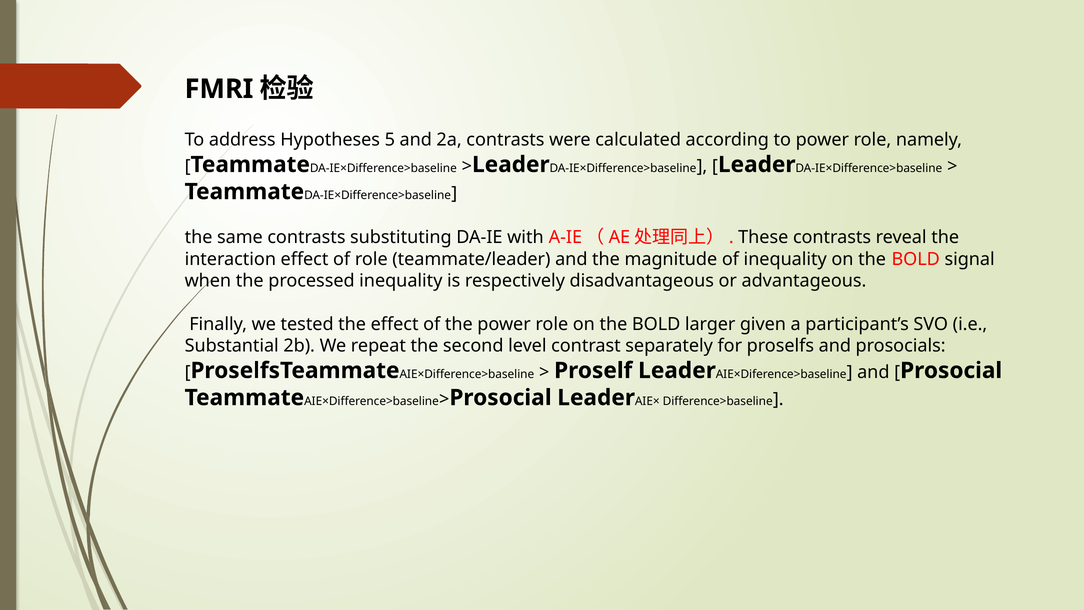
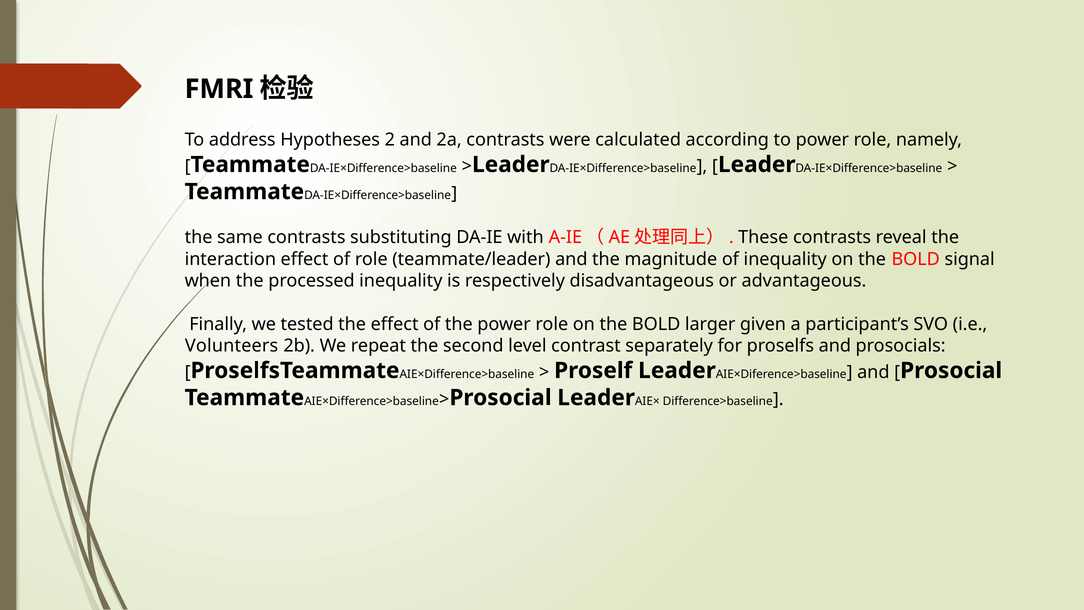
5: 5 -> 2 (390, 140)
Substantial: Substantial -> Volunteers (232, 346)
